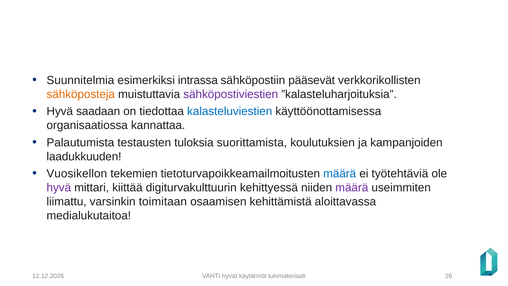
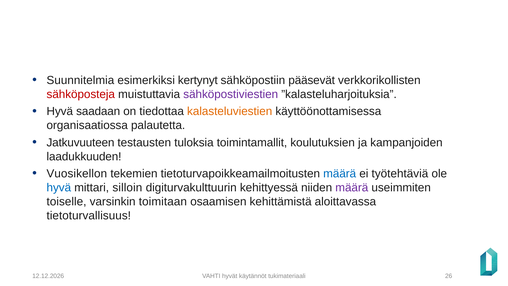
intrassa: intrassa -> kertynyt (198, 80)
sähköposteja colour: orange -> red (81, 94)
kalasteluviestien colour: blue -> orange (230, 111)
kannattaa: kannattaa -> palautetta (158, 125)
Palautumista: Palautumista -> Jatkuvuuteen (80, 142)
suorittamista: suorittamista -> toimintamallit (252, 142)
hyvä colour: purple -> blue (59, 187)
kiittää: kiittää -> silloin (127, 187)
liimattu: liimattu -> toiselle (67, 201)
medialukutaitoa: medialukutaitoa -> tietoturvallisuus (89, 215)
